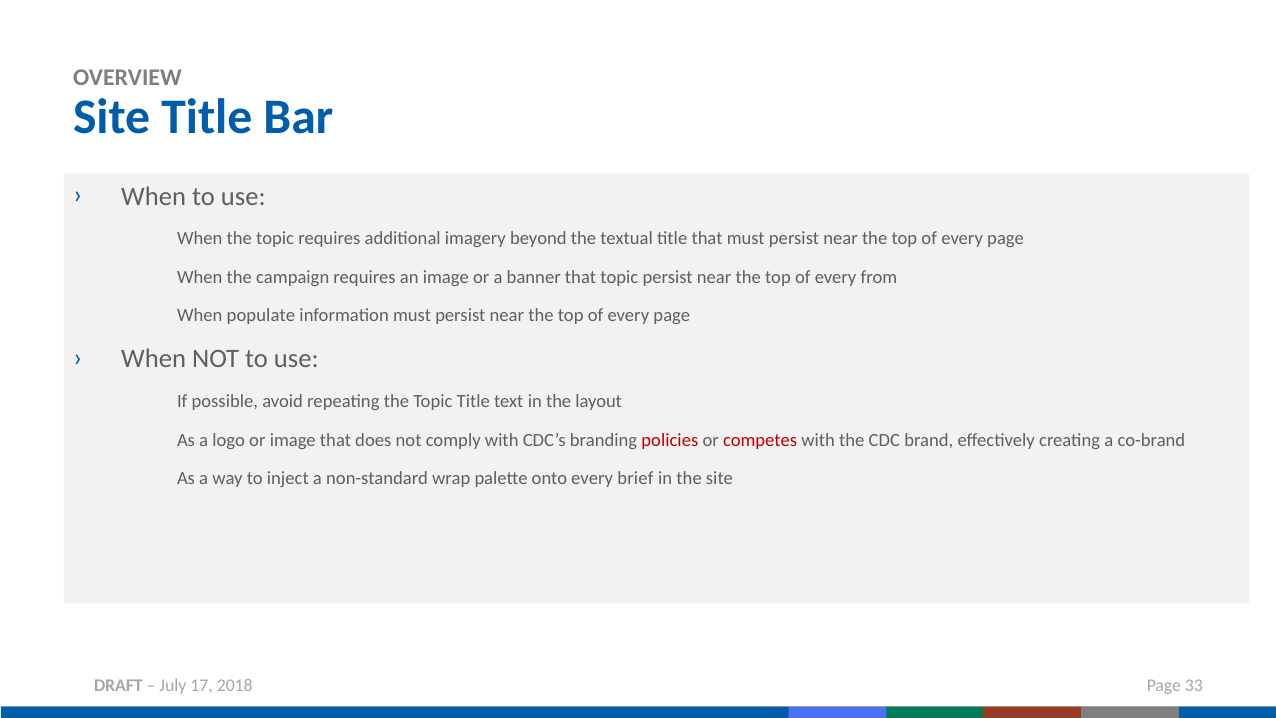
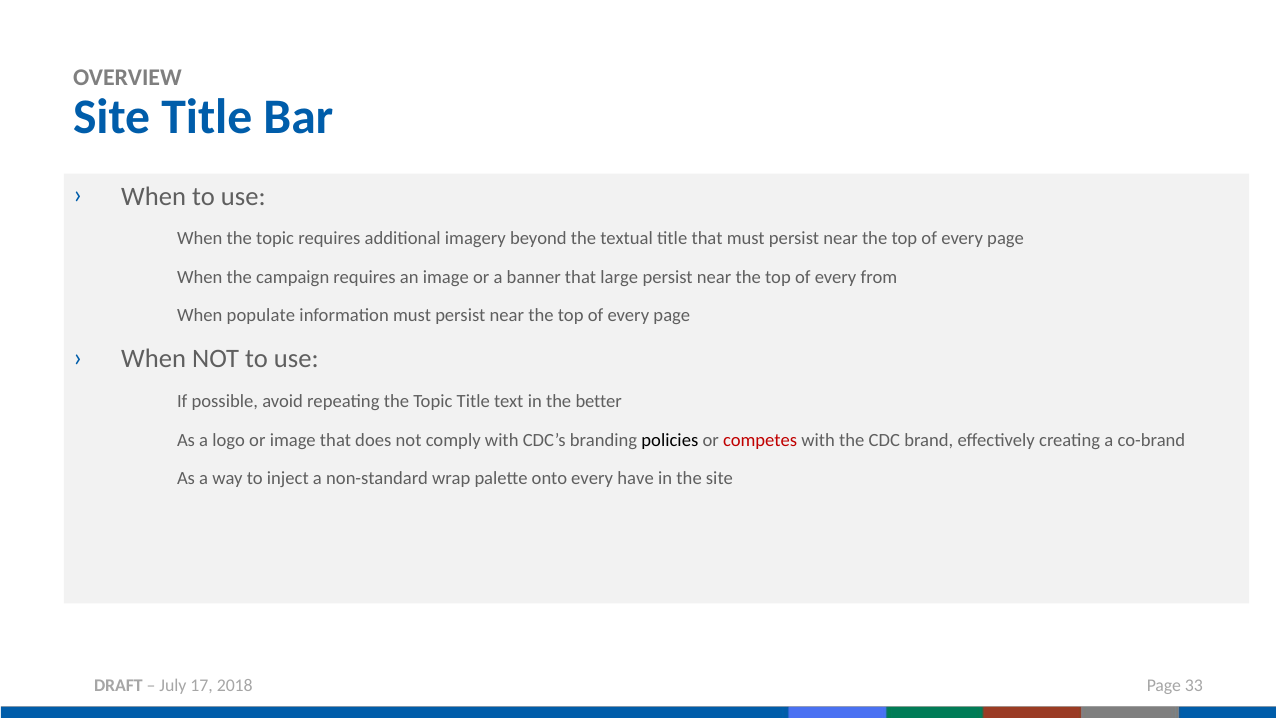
that topic: topic -> large (619, 277)
layout: layout -> better (599, 402)
policies colour: red -> black (670, 440)
brief: brief -> have (636, 478)
